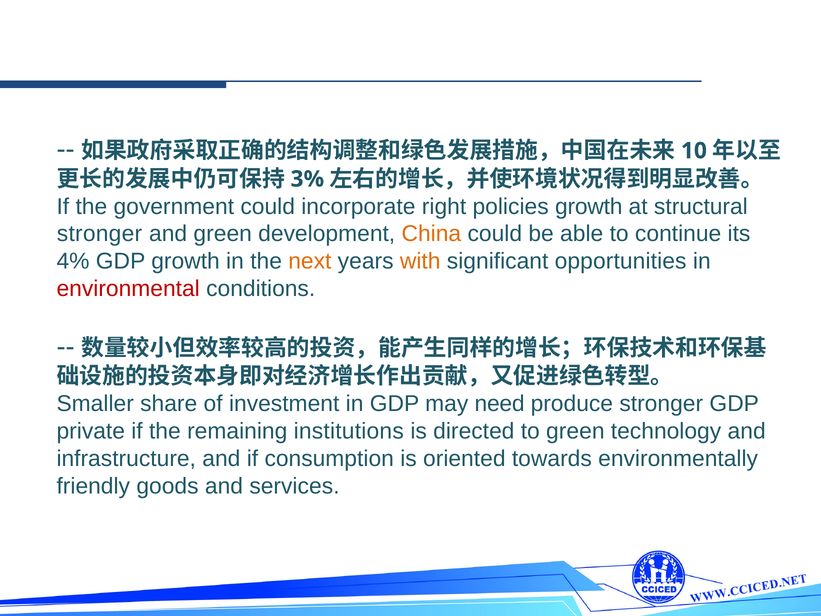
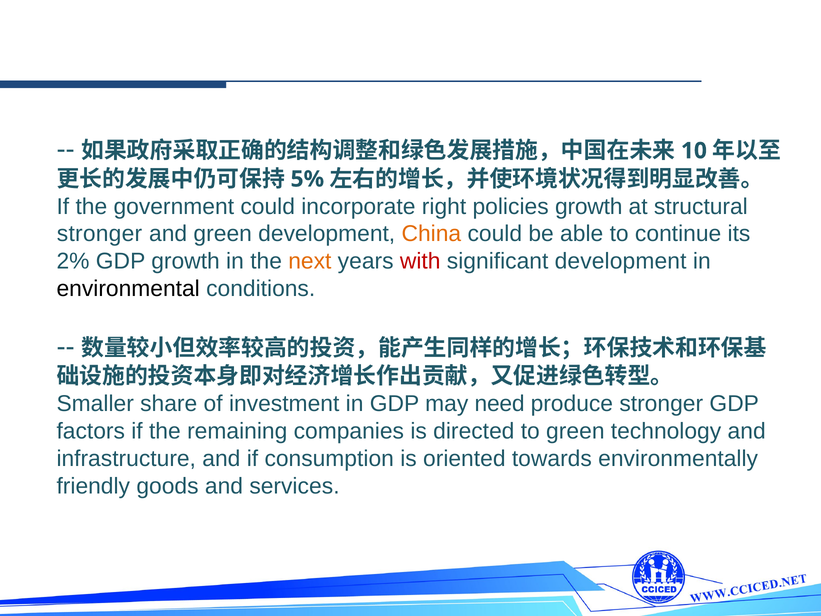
3%: 3% -> 5% (307, 179)
4%: 4% -> 2% (73, 261)
with colour: orange -> red (420, 261)
significant opportunities: opportunities -> development (621, 261)
environmental colour: red -> black (128, 289)
private: private -> factors (91, 431)
institutions: institutions -> companies (349, 431)
